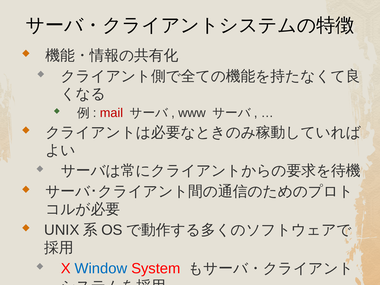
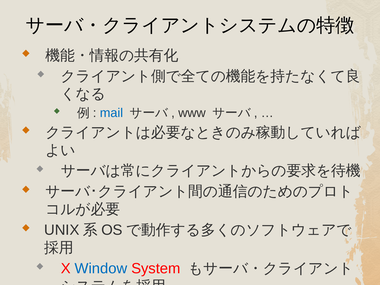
mail colour: red -> blue (111, 113)
